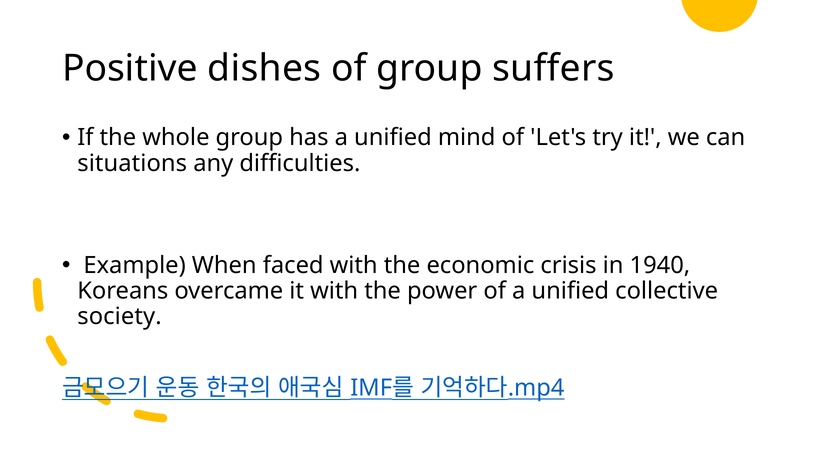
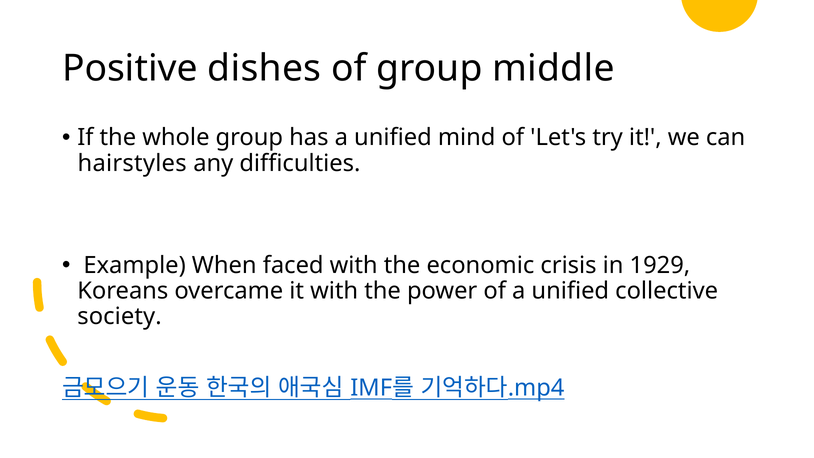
suffers: suffers -> middle (553, 68)
situations: situations -> hairstyles (132, 163)
1940: 1940 -> 1929 (660, 265)
